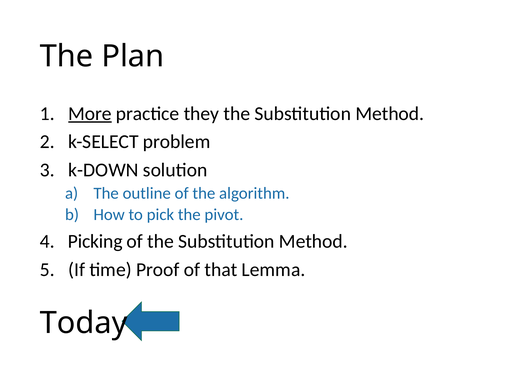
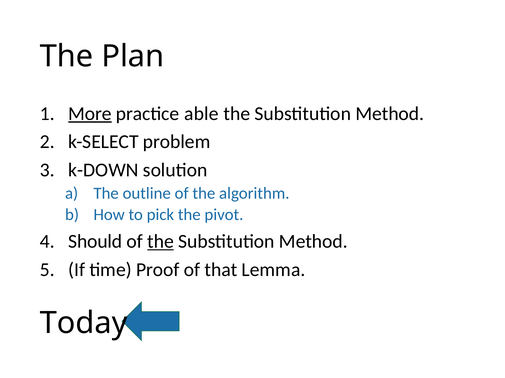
they: they -> able (201, 114)
Picking: Picking -> Should (95, 242)
the underline: none -> present (161, 242)
